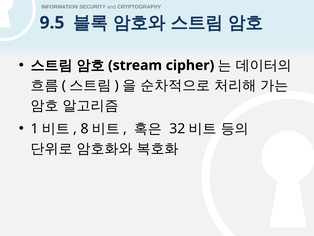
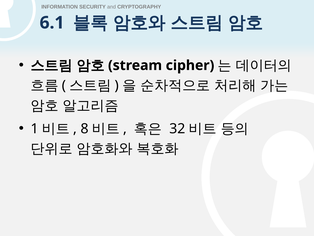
9.5: 9.5 -> 6.1 (52, 23)
